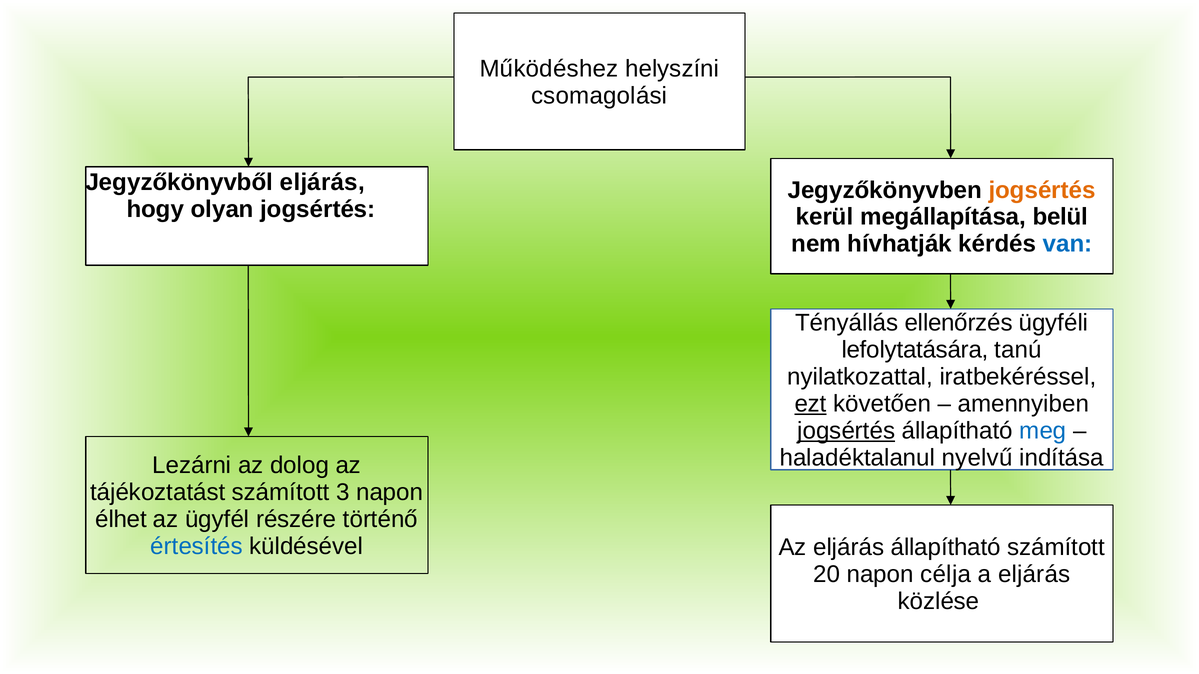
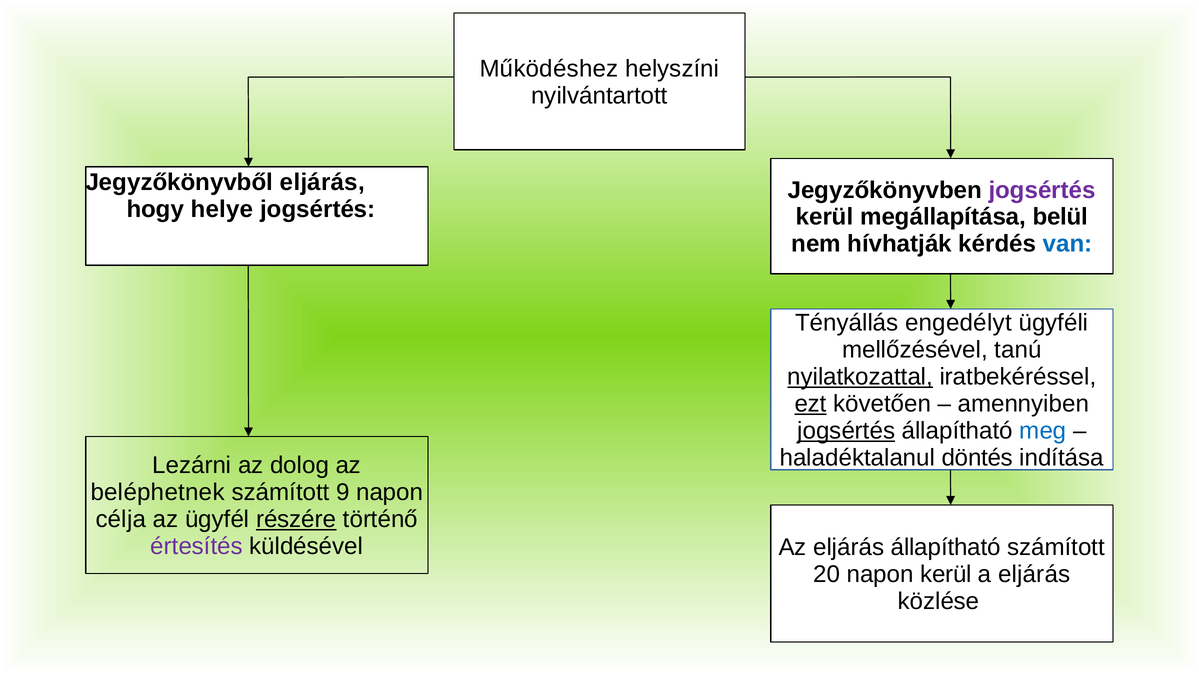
csomagolási: csomagolási -> nyilvántartott (599, 96)
jogsértés colour: orange -> purple (1042, 190)
olyan: olyan -> helye (222, 209)
ellenőrzés: ellenőrzés -> engedélyt (958, 323)
lefolytatására: lefolytatására -> mellőzésével (915, 350)
nyilatkozattal underline: none -> present (860, 377)
nyelvű: nyelvű -> döntés (977, 458)
tájékoztatást: tájékoztatást -> beléphetnek (158, 493)
3: 3 -> 9 (343, 493)
élhet: élhet -> célja (121, 520)
részére underline: none -> present (296, 520)
értesítés colour: blue -> purple (197, 547)
napon célja: célja -> kerül (946, 575)
